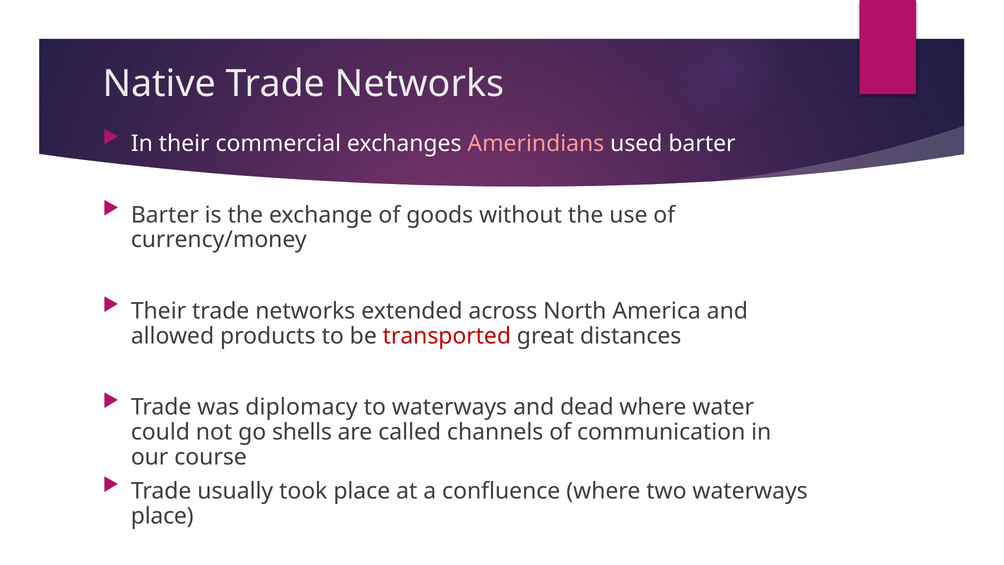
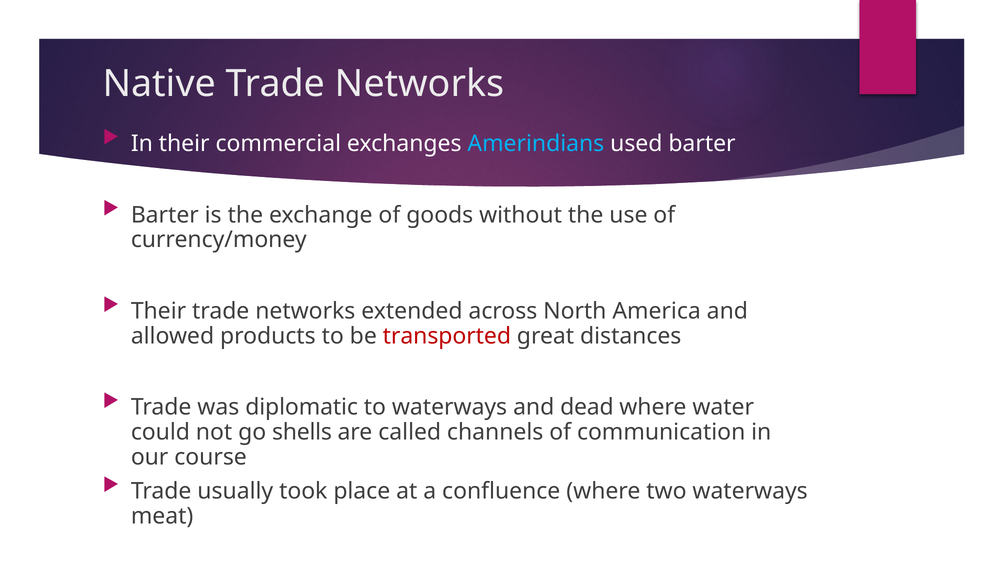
Amerindians colour: pink -> light blue (536, 144)
diplomacy: diplomacy -> diplomatic (302, 407)
place: place -> meat (162, 516)
